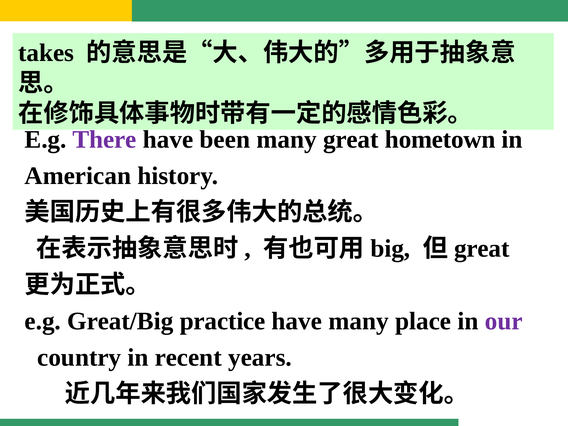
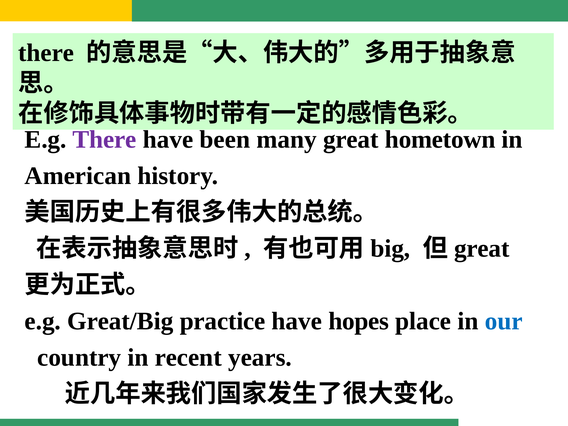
takes: takes -> there (46, 53)
have many: many -> hopes (359, 321)
our colour: purple -> blue (504, 321)
